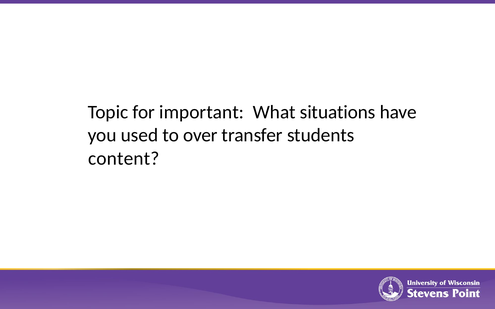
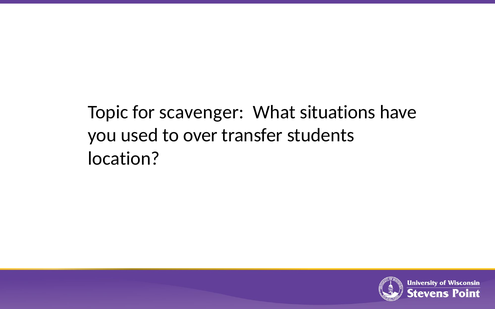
important: important -> scavenger (202, 112)
content: content -> location (124, 159)
